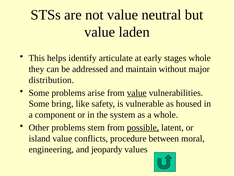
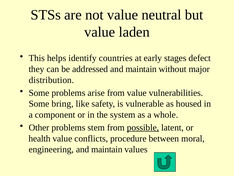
articulate: articulate -> countries (116, 58)
stages whole: whole -> defect (200, 58)
value underline: present -> none (137, 93)
island: island -> health (40, 138)
engineering and jeopardy: jeopardy -> maintain (107, 149)
